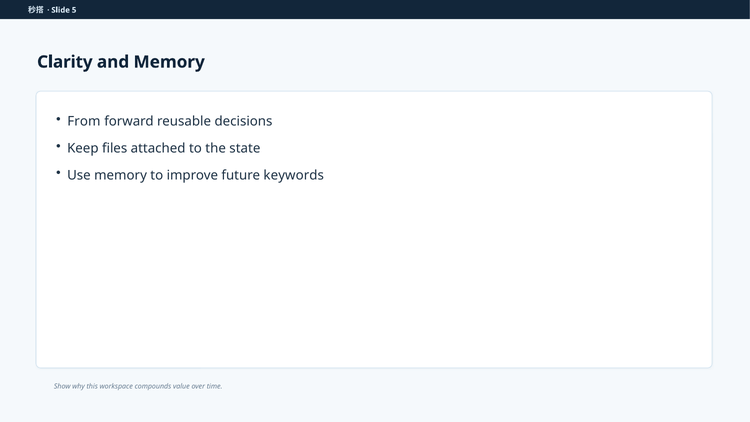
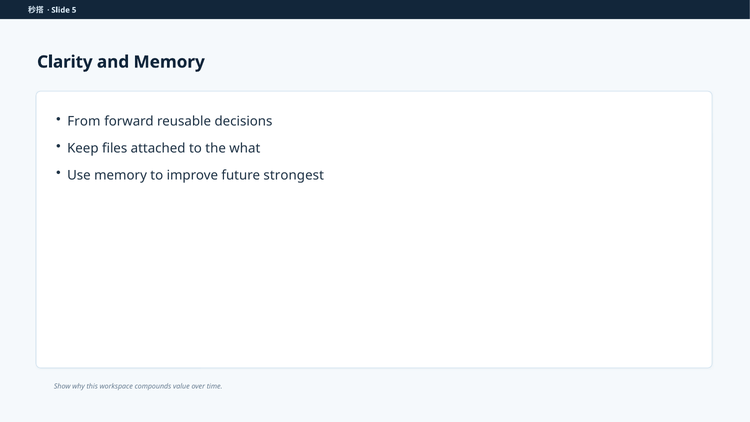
state: state -> what (245, 148)
keywords: keywords -> strongest (294, 175)
